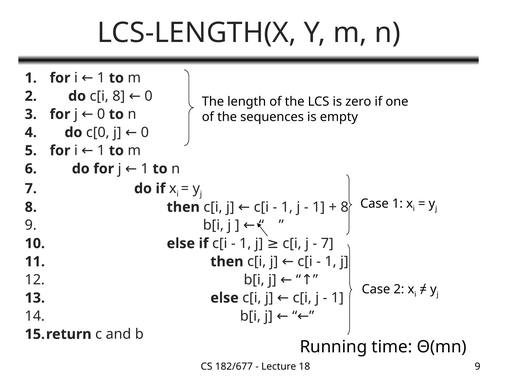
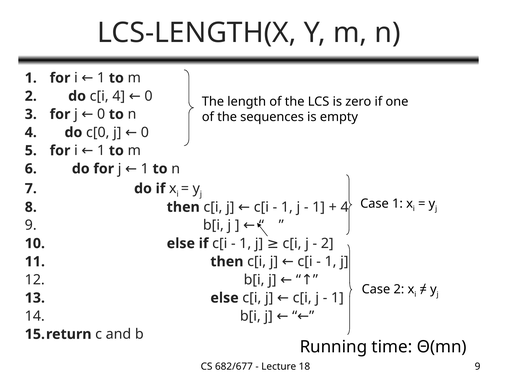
c[i 8: 8 -> 4 (119, 96)
8: 8 -> 4 (345, 207)
7: 7 -> 2 (327, 244)
182/677: 182/677 -> 682/677 (234, 367)
